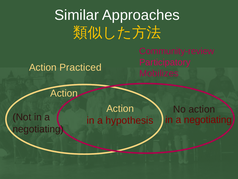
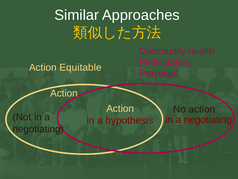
Community-review: Community-review -> Community-health (177, 51)
Practiced: Practiced -> Equitable (81, 67)
Mobilizes: Mobilizes -> Practiced (159, 73)
